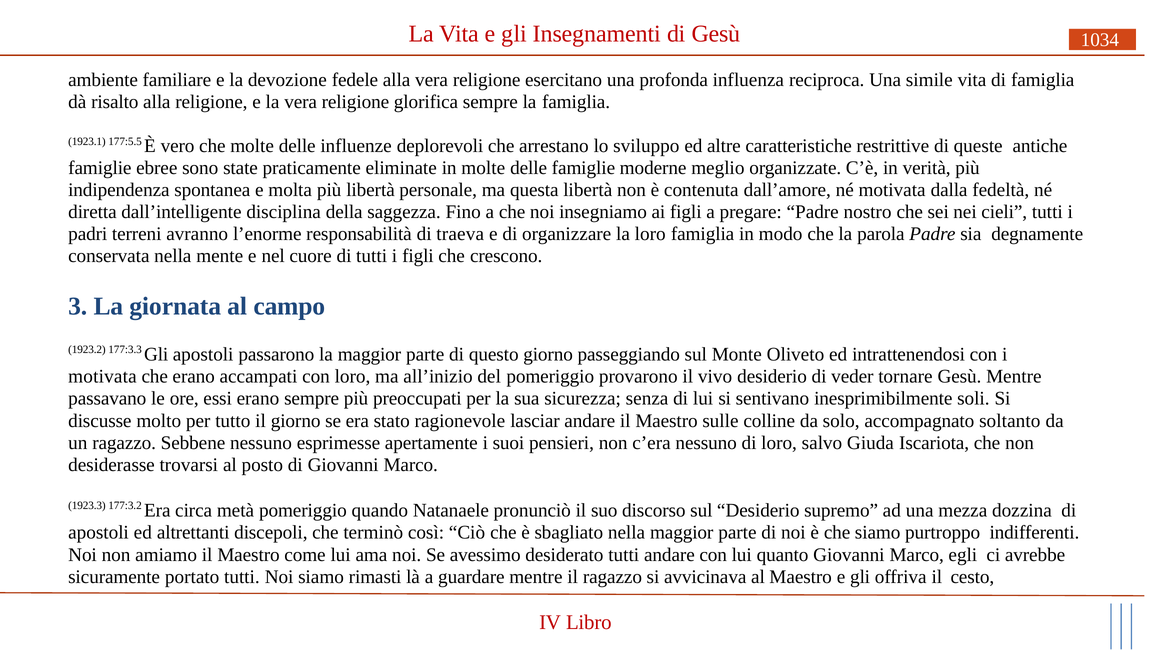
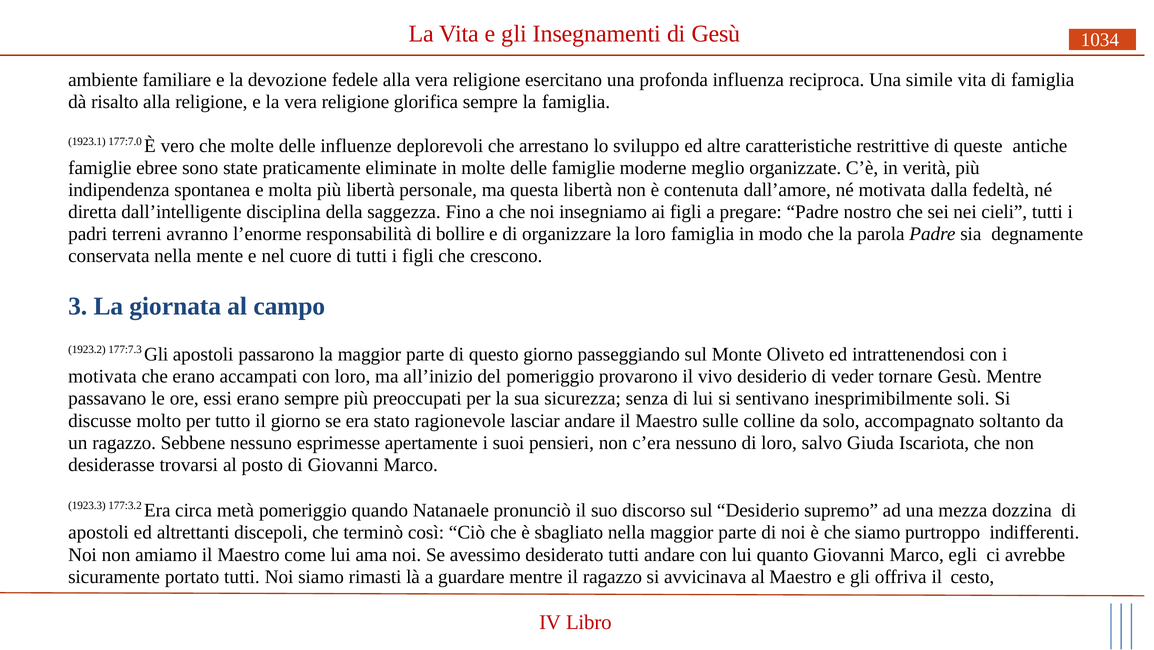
177:5.5: 177:5.5 -> 177:7.0 (125, 141)
traeva: traeva -> bollire (460, 234)
177:3.3: 177:3.3 -> 177:7.3 (125, 350)
